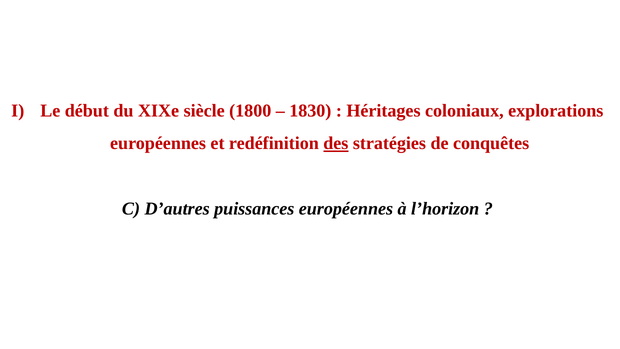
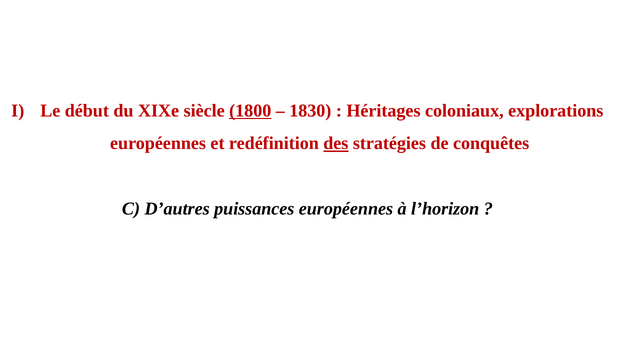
1800 underline: none -> present (250, 111)
